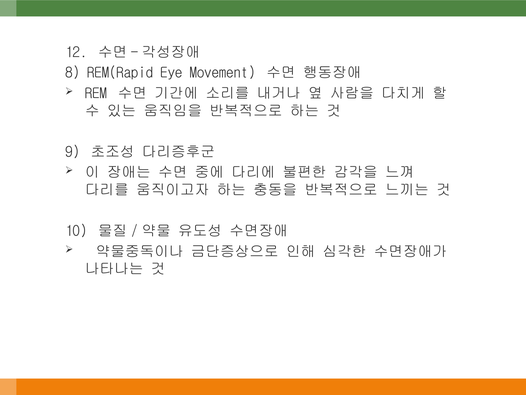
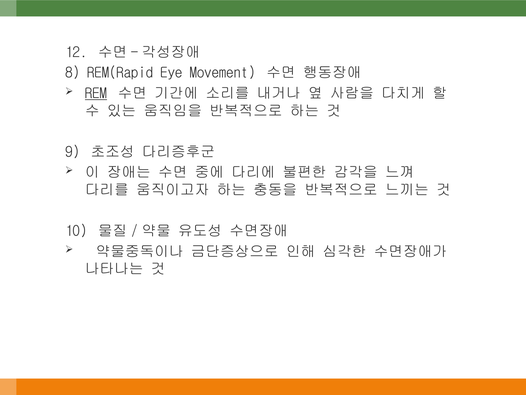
REM underline: none -> present (96, 93)
